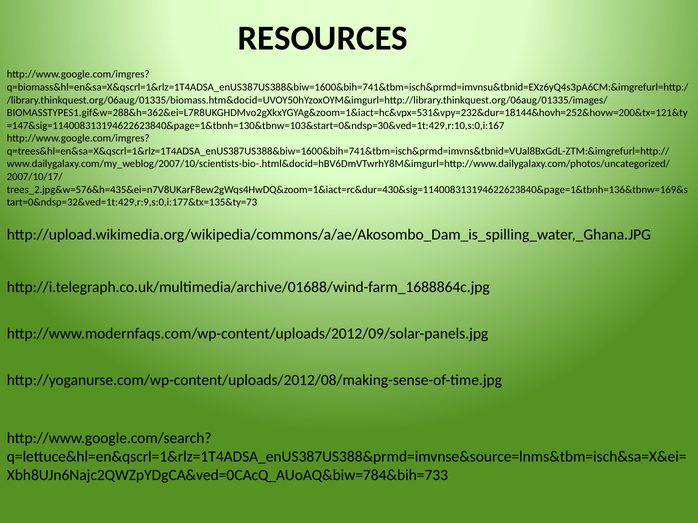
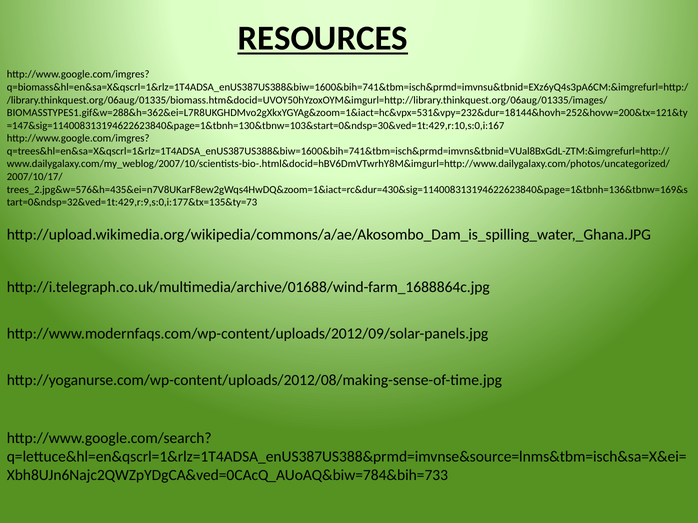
RESOURCES underline: none -> present (323, 38)
